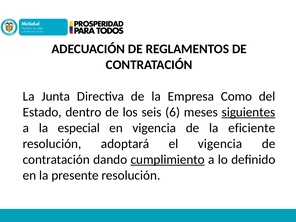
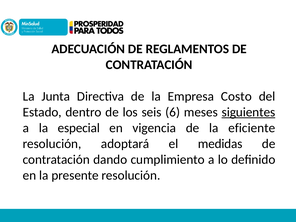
Como: Como -> Costo (236, 96)
el vigencia: vigencia -> medidas (220, 144)
cumplimiento underline: present -> none (168, 160)
